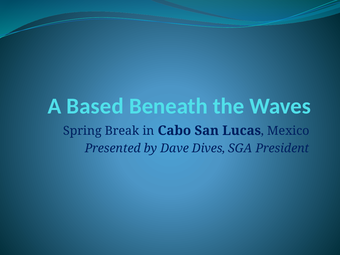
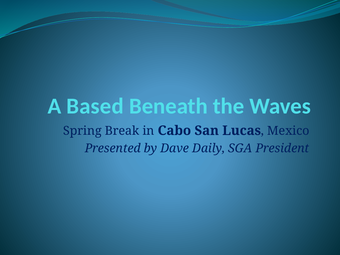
Dives: Dives -> Daily (209, 148)
